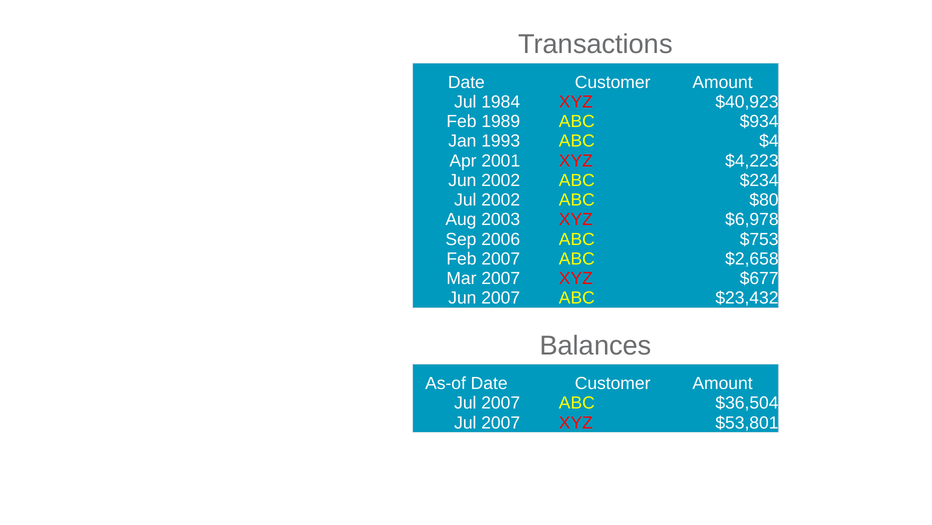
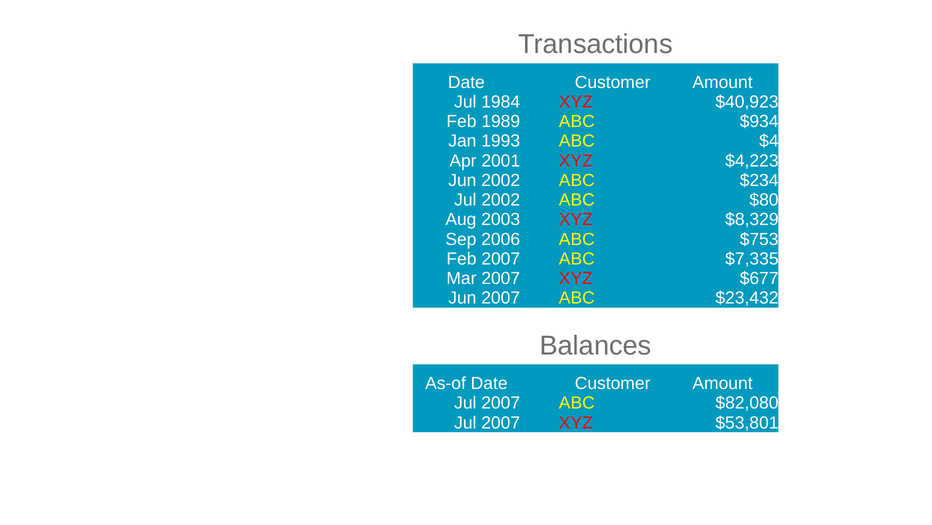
$6,978: $6,978 -> $8,329 (752, 219)
$2,658: $2,658 -> $7,335 (752, 259)
$36,504: $36,504 -> $82,080 (747, 403)
